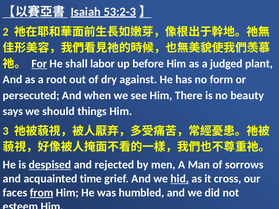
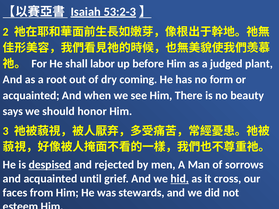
For underline: present -> none (39, 64)
against: against -> coming (138, 80)
persecuted: persecuted -> acquainted (31, 96)
things: things -> honor (92, 111)
time: time -> until (91, 179)
from underline: present -> none (42, 193)
humbled: humbled -> stewards (141, 193)
